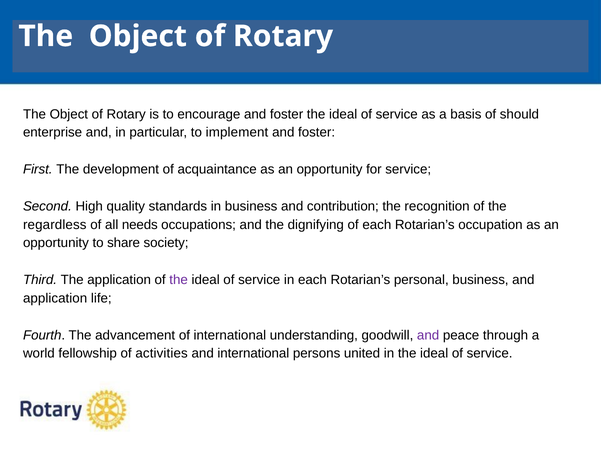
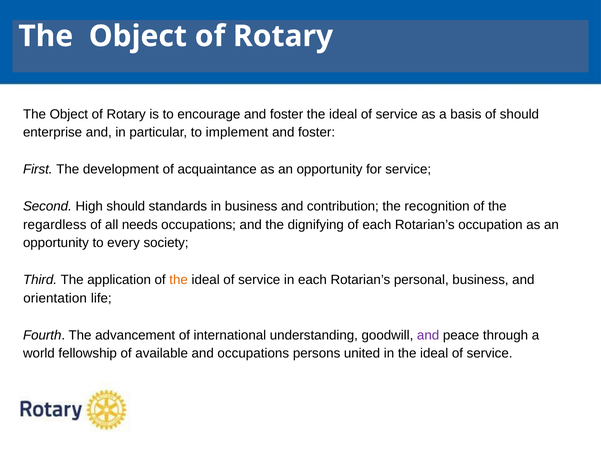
High quality: quality -> should (126, 206)
share: share -> every (124, 243)
the colour: purple -> orange (179, 280)
application: application -> orientation (55, 298)
activities: activities -> available (162, 353)
and international: international -> occupations (253, 353)
